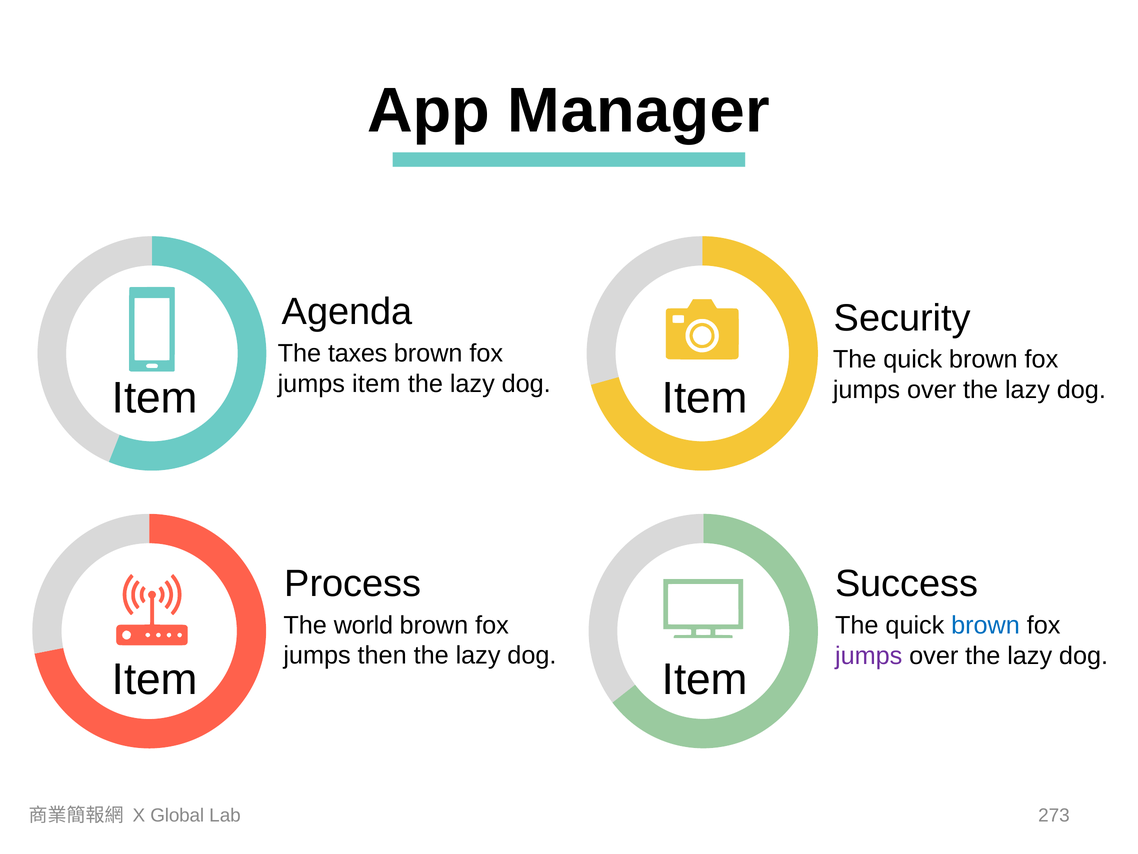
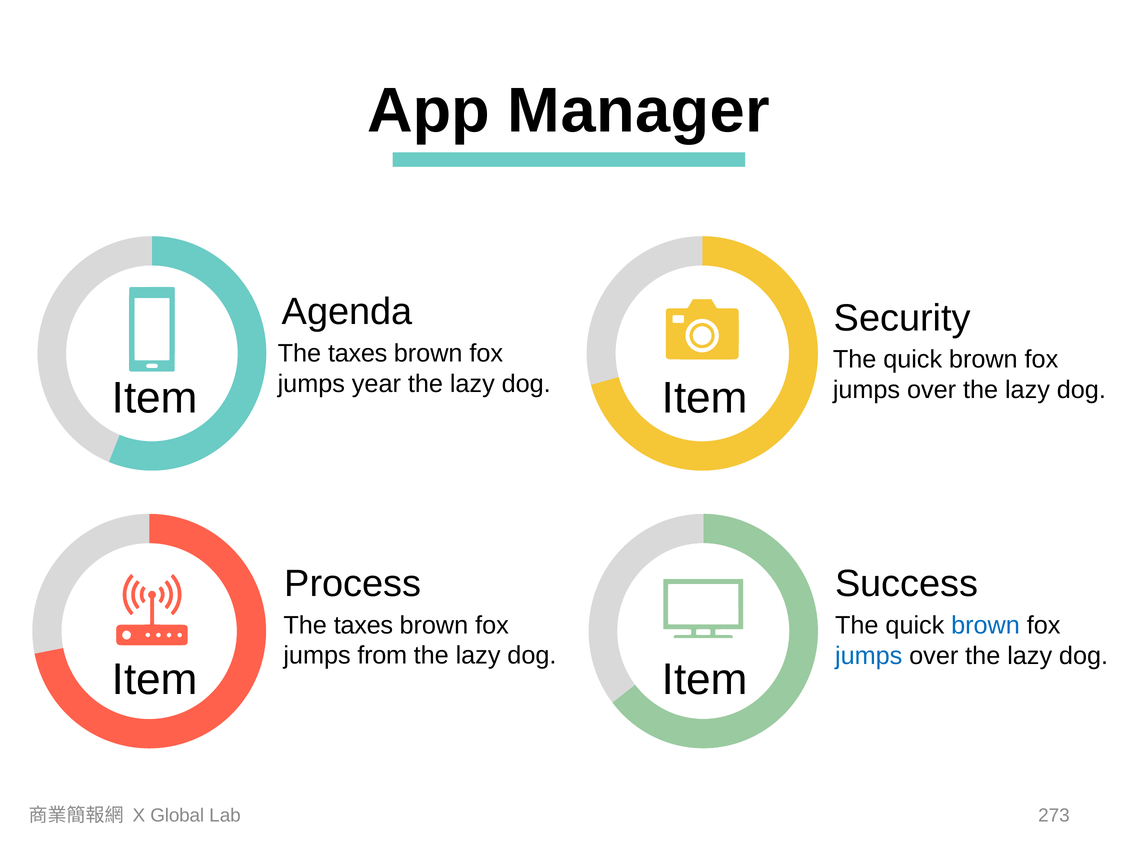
jumps item: item -> year (376, 384)
world: world -> taxes (363, 625)
then: then -> from (382, 655)
jumps colour: purple -> blue (869, 655)
